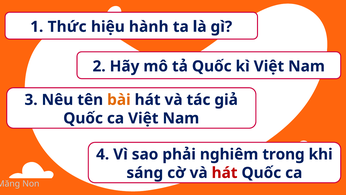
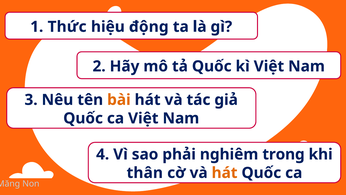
hành: hành -> động (149, 27)
sáng: sáng -> thân (145, 173)
hát colour: red -> orange (225, 173)
